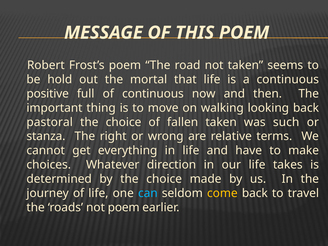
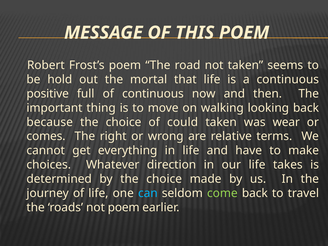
pastoral: pastoral -> because (50, 122)
fallen: fallen -> could (183, 122)
such: such -> wear (286, 122)
stanza: stanza -> comes (46, 136)
come colour: yellow -> light green (222, 193)
